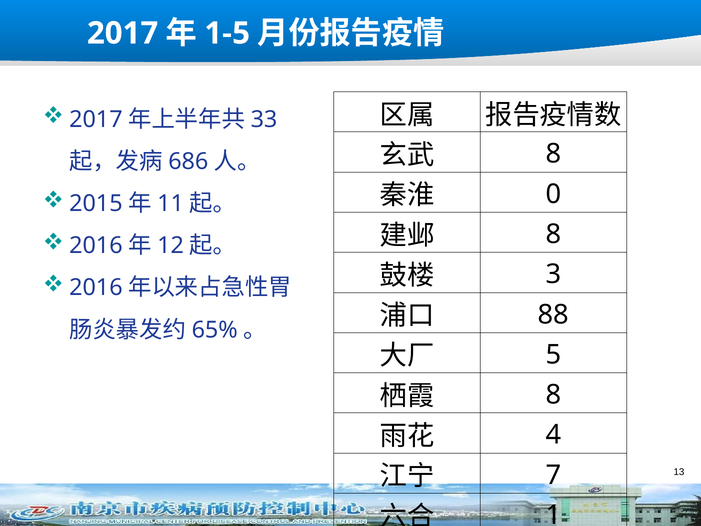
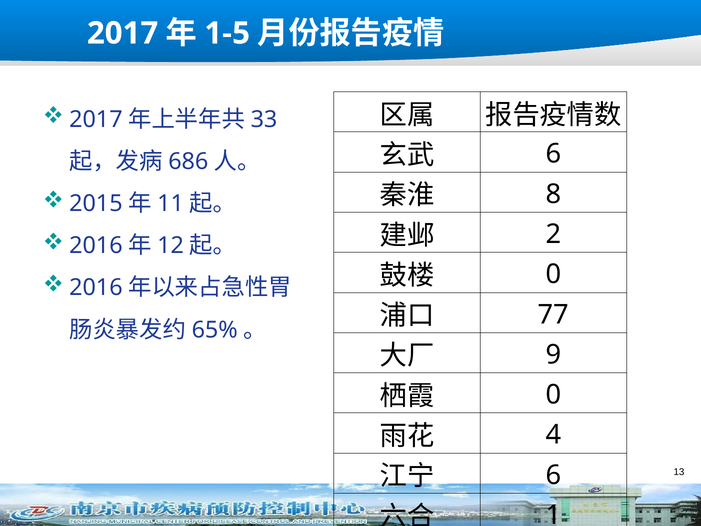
8: 8 -> 6 (553, 154)
0: 0 -> 8 (553, 194)
8: 8 -> 2 (553, 234)
3: 3 -> 0 (553, 274)
88: 88 -> 77 (553, 314)
5: 5 -> 9 (553, 355)
8: 8 -> 0 (553, 395)
7: 7 -> 6 (553, 475)
